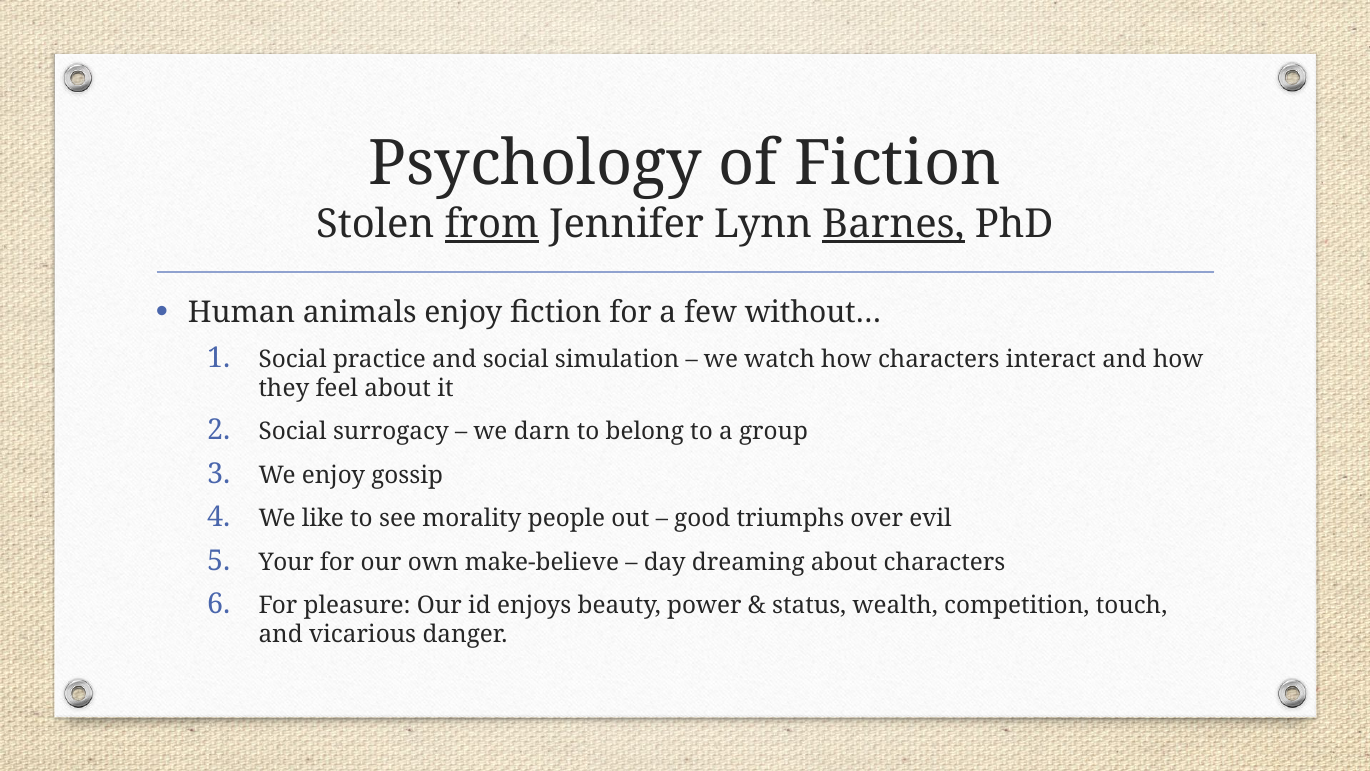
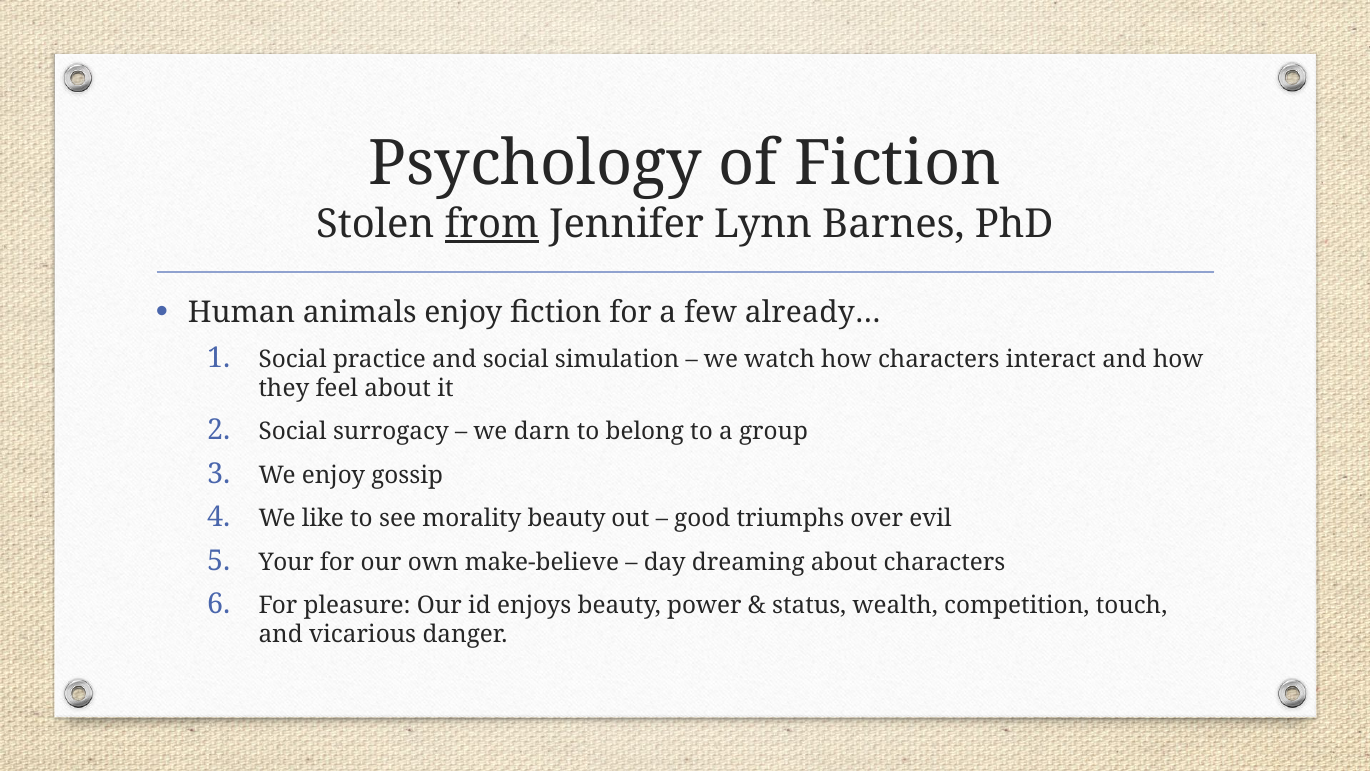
Barnes underline: present -> none (893, 224)
without…: without… -> already… (813, 313)
morality people: people -> beauty (567, 518)
